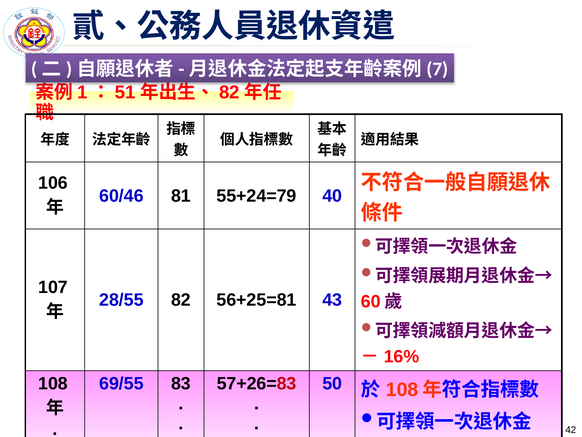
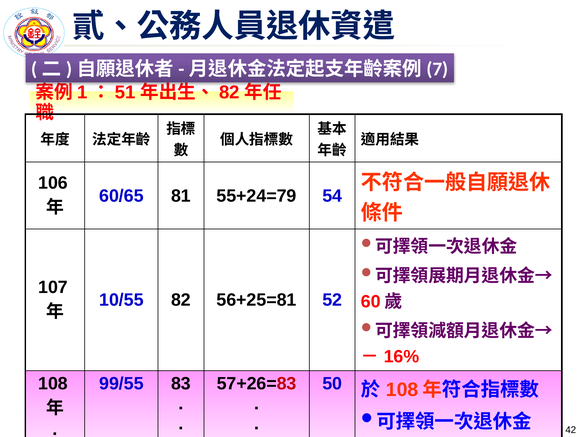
60/46: 60/46 -> 60/65 (121, 196)
40: 40 -> 54 (332, 196)
28/55: 28/55 -> 10/55 (121, 300)
43: 43 -> 52 (332, 300)
69/55: 69/55 -> 99/55 (121, 383)
